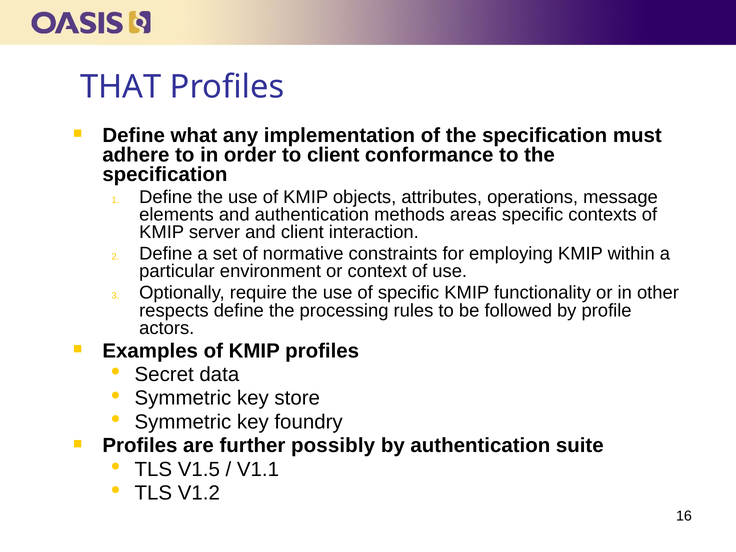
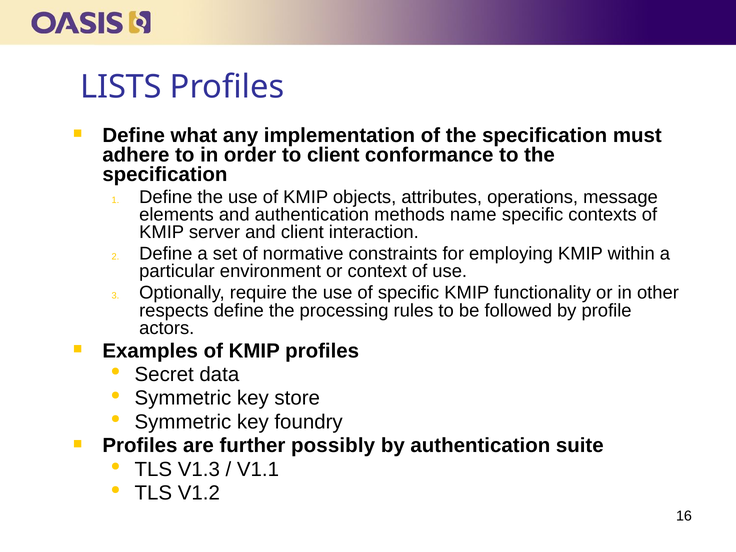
THAT: THAT -> LISTS (121, 87)
areas: areas -> name (473, 215)
V1.5: V1.5 -> V1.3 (199, 469)
